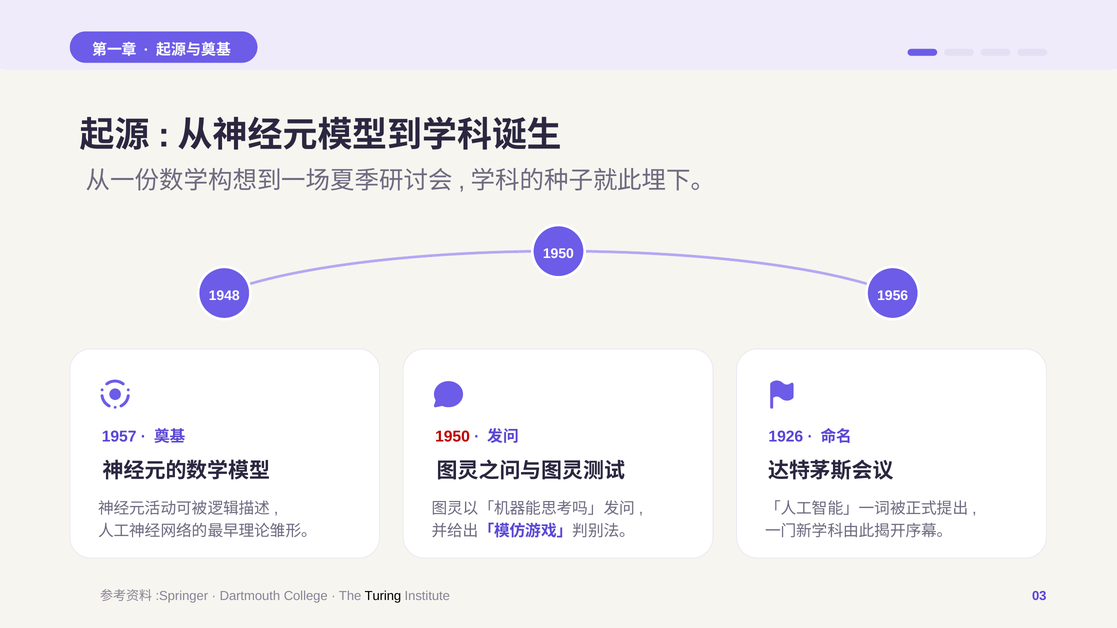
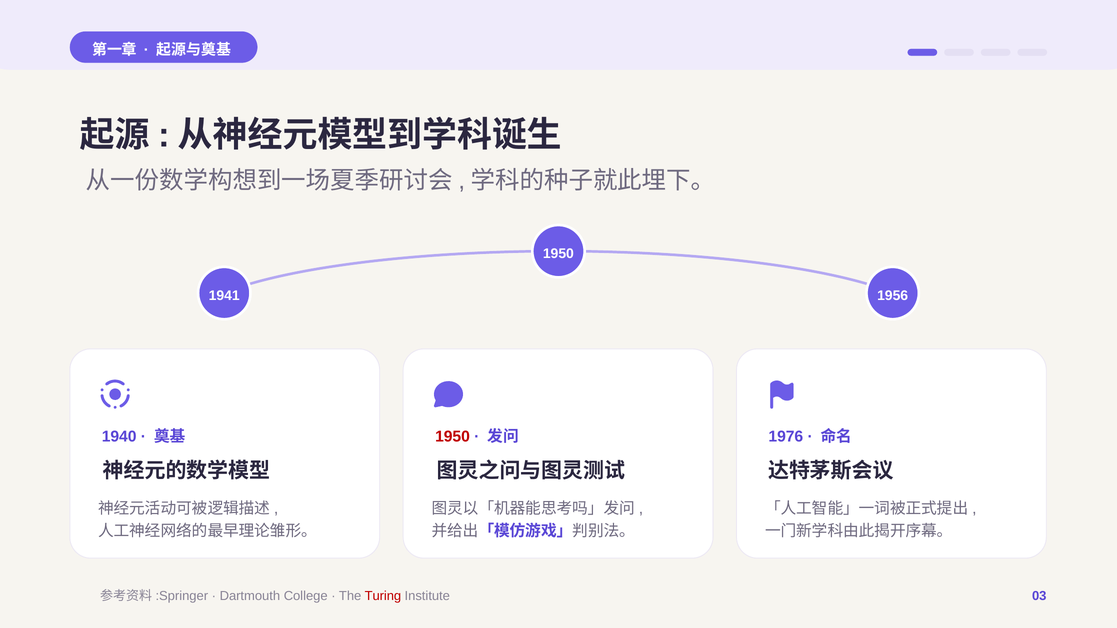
1948: 1948 -> 1941 (224, 296)
1957: 1957 -> 1940 (119, 437)
1926: 1926 -> 1976 (786, 437)
Turing colour: black -> red (383, 596)
